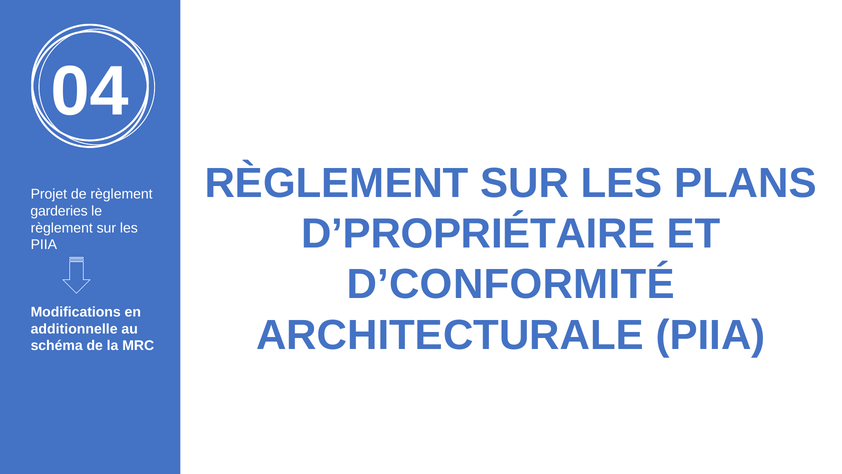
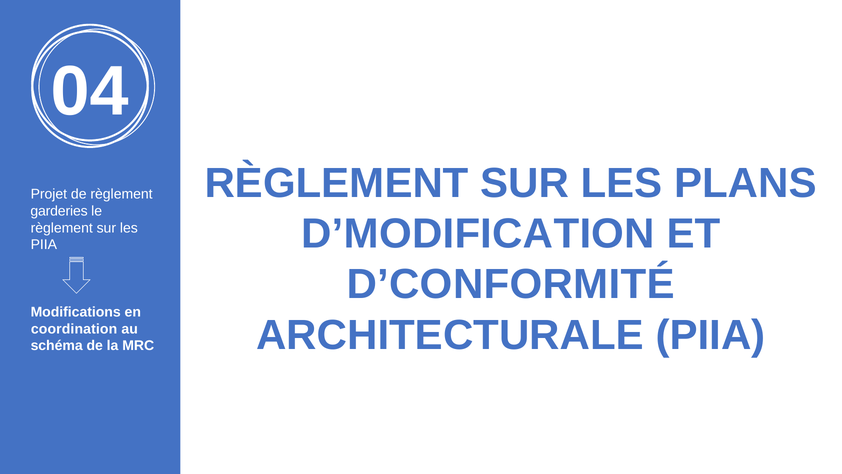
D’PROPRIÉTAIRE: D’PROPRIÉTAIRE -> D’MODIFICATION (478, 234)
additionnelle: additionnelle -> coordination (74, 329)
